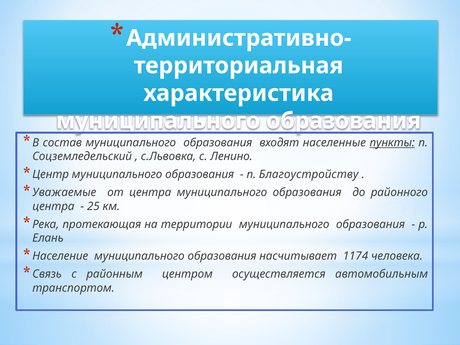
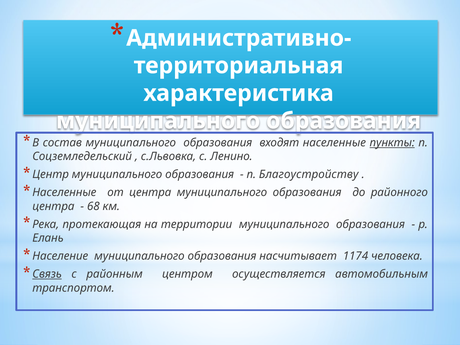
Уважаемые: Уважаемые -> Населенные (64, 193)
25: 25 -> 68 (93, 206)
Связь underline: none -> present (47, 274)
